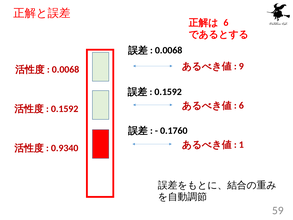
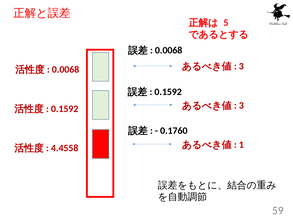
6: 6 -> 5 (226, 23)
9: 9 -> 3 (241, 66)
6: 6 -> 3 (241, 105)
0.9340: 0.9340 -> 4.4558 (65, 148)
